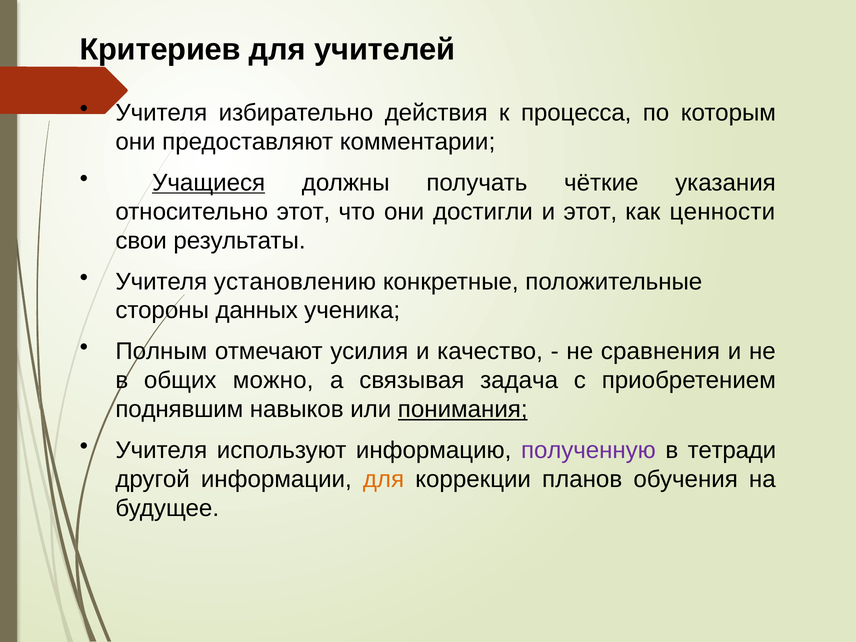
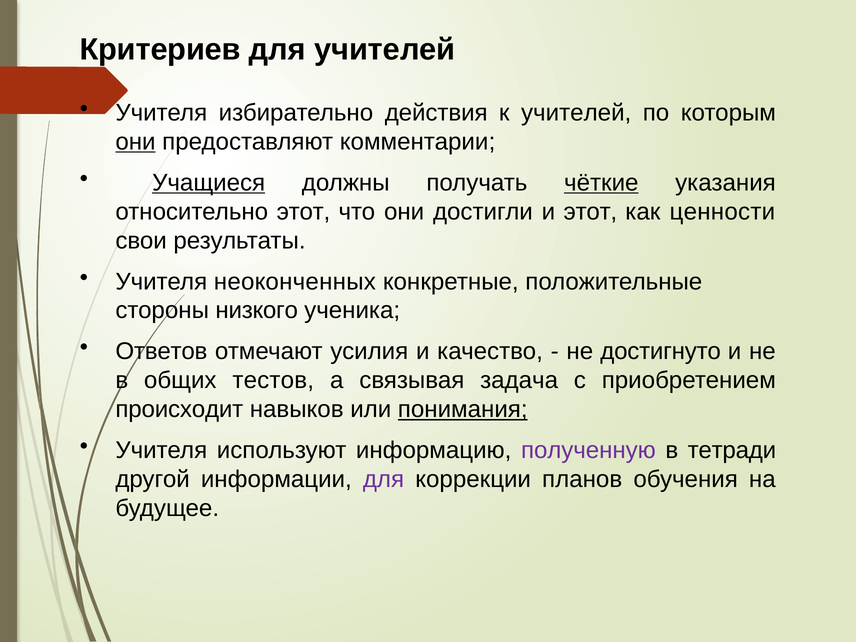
к процесса: процесса -> учителей (576, 113)
они underline: none -> present (136, 142)
чёткие underline: none -> present (601, 183)
установлению: установлению -> неоконченных (295, 282)
данных: данных -> низкого (257, 311)
Полным: Полным -> Ответов (161, 352)
сравнения: сравнения -> достигнуто (661, 352)
можно: можно -> тестов (273, 380)
поднявшим: поднявшим -> происходит (179, 409)
для colour: orange -> purple (383, 479)
